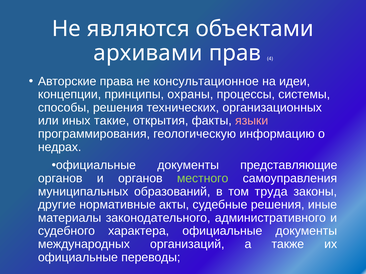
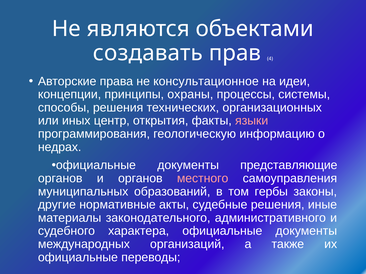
архивами: архивами -> создавать (148, 53)
такие: такие -> центр (112, 121)
местного colour: light green -> pink (203, 179)
труда: труда -> гербы (271, 192)
